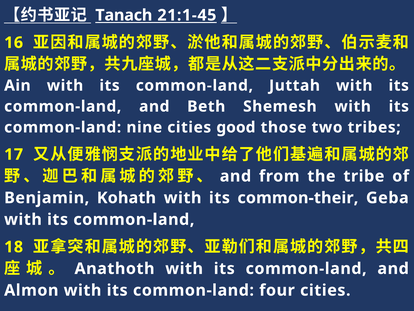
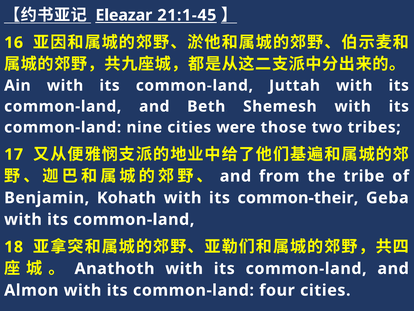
Tanach: Tanach -> Eleazar (124, 15)
good: good -> were (236, 127)
